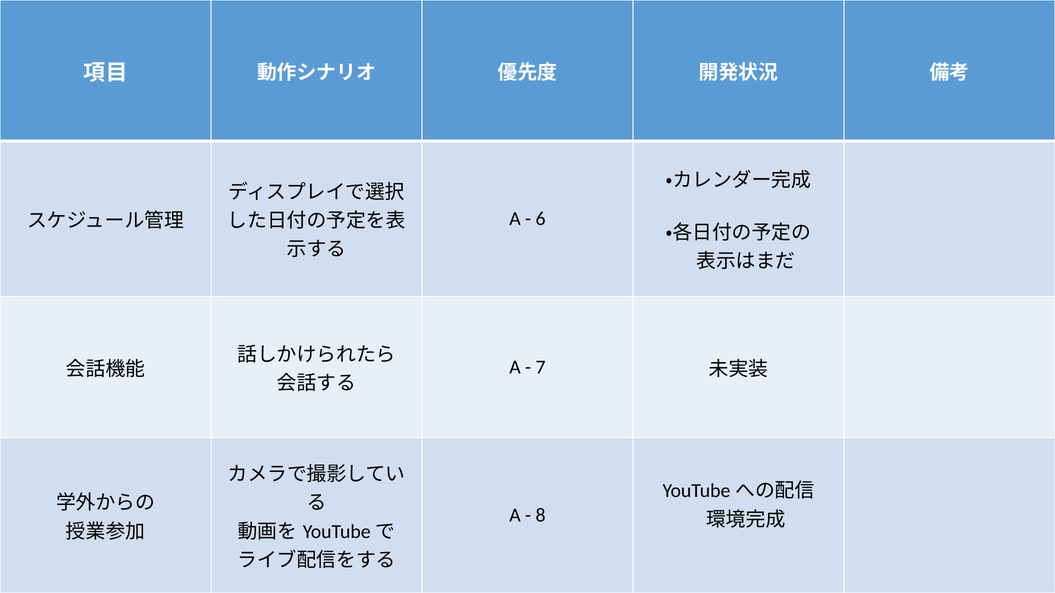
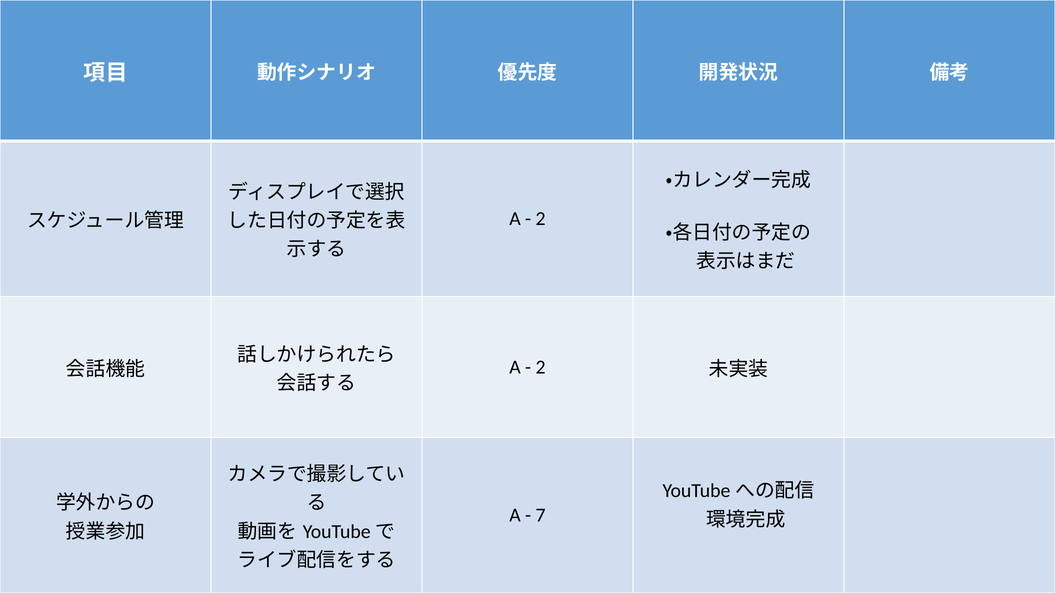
6: 6 -> 2 (541, 219)
7: 7 -> 2 (541, 367)
8: 8 -> 7 (541, 516)
